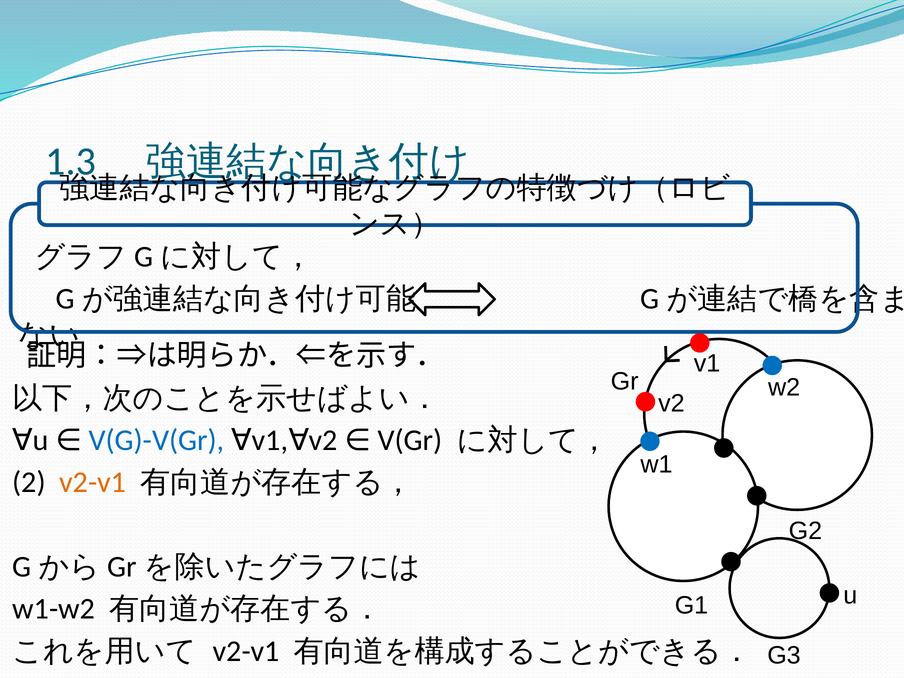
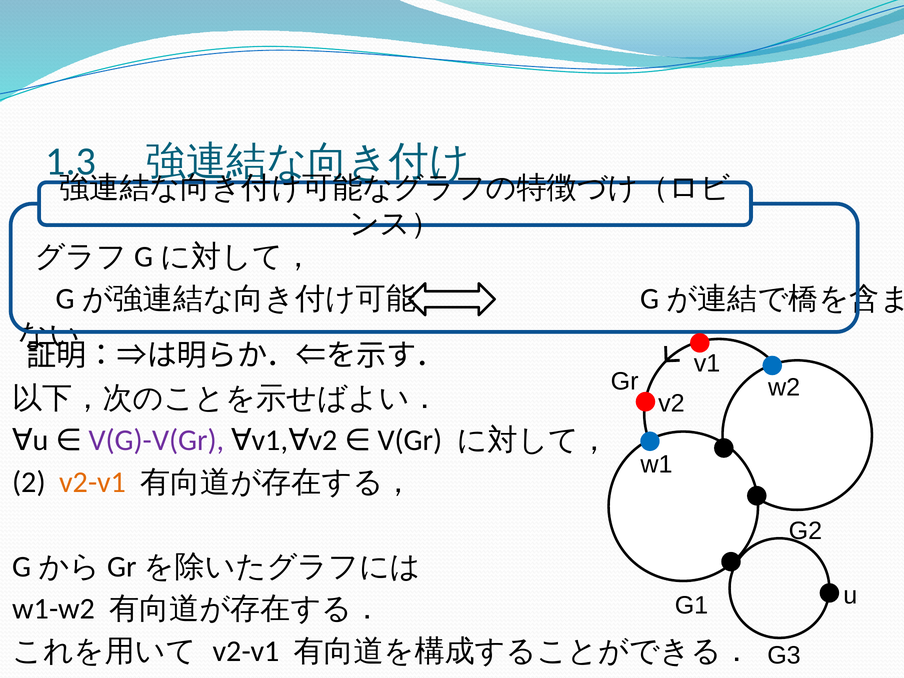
V(G)-V(Gr colour: blue -> purple (156, 440)
